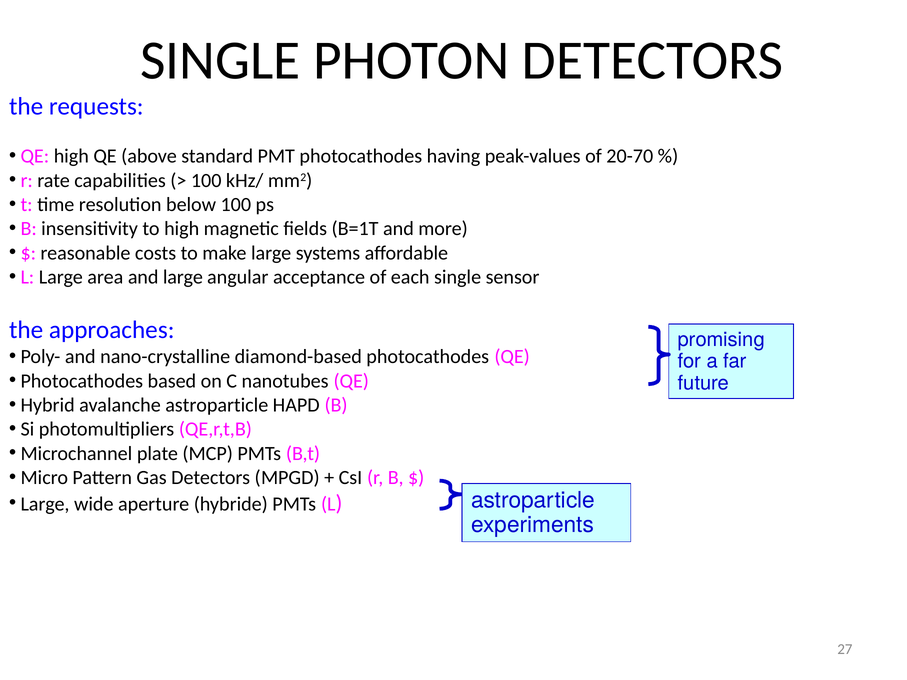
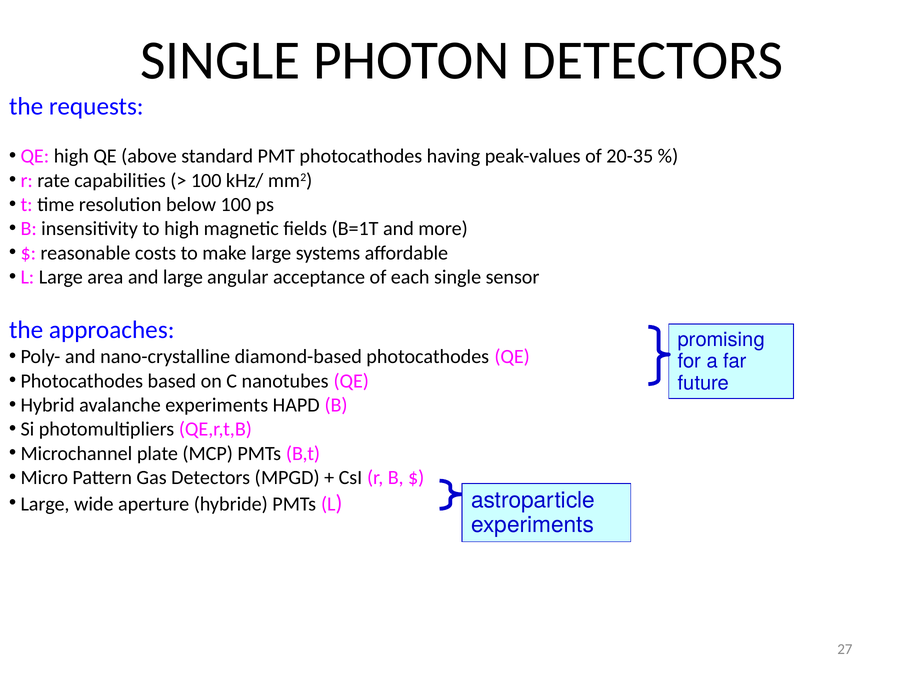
20-70: 20-70 -> 20-35 (630, 156)
avalanche astroparticle: astroparticle -> experiments (217, 405)
